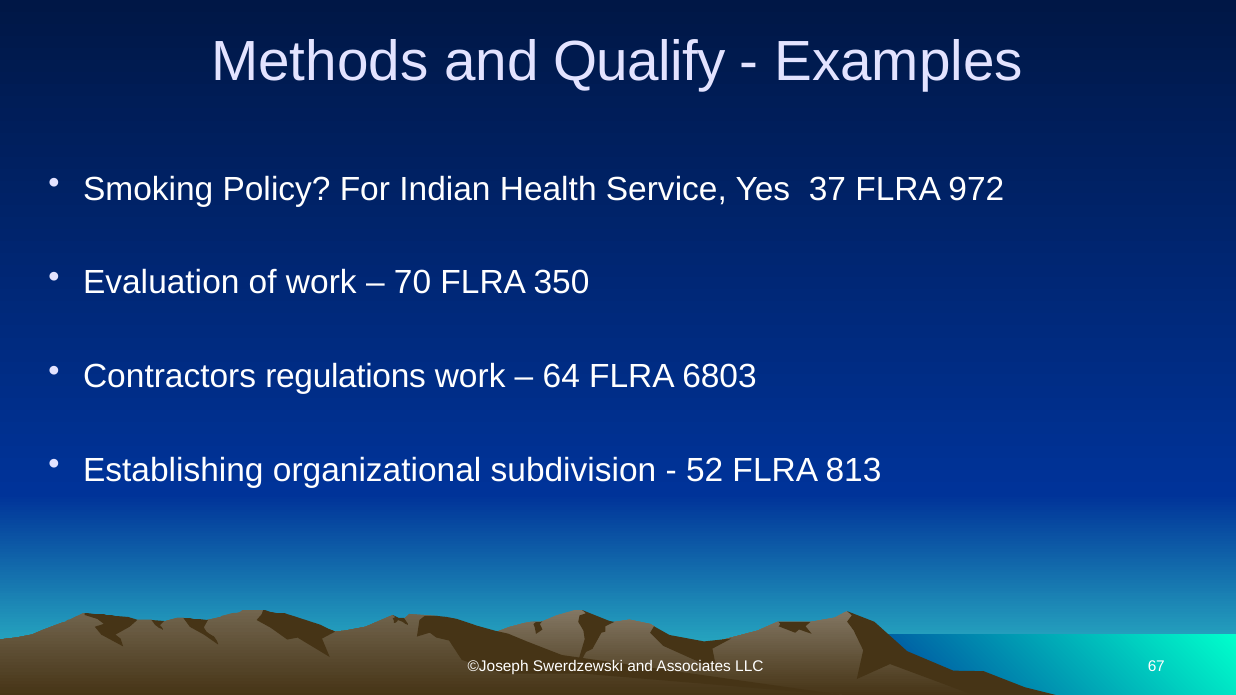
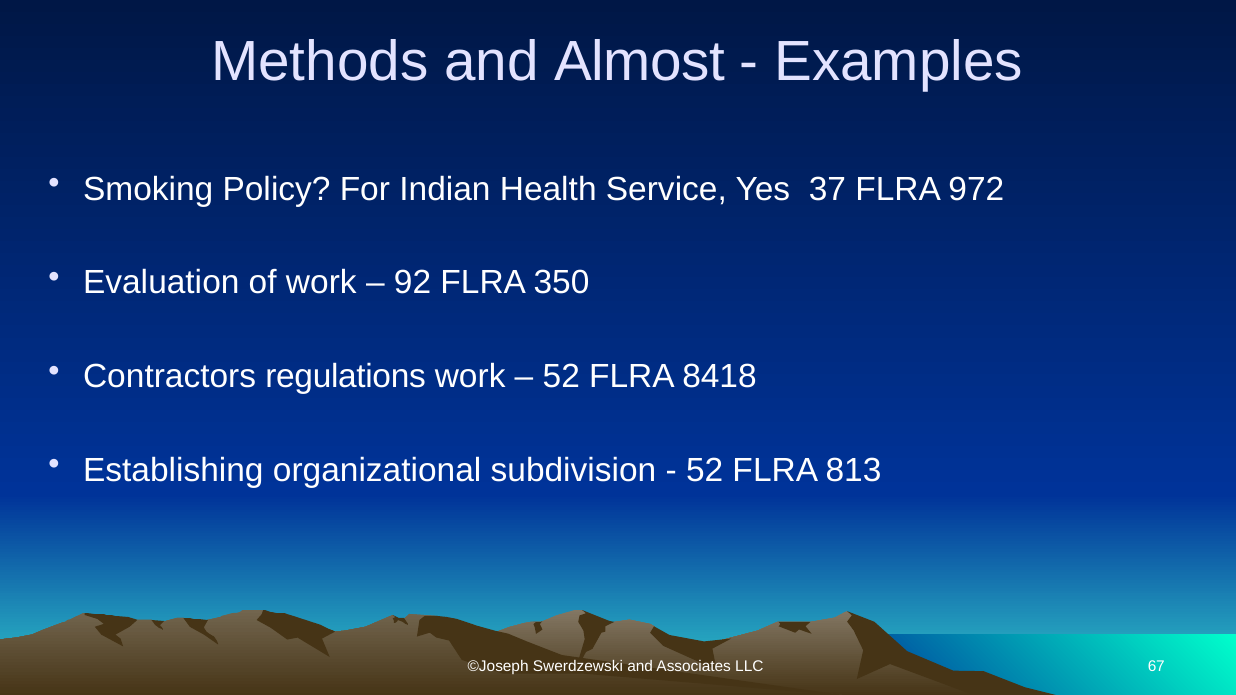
Qualify: Qualify -> Almost (639, 62)
70: 70 -> 92 (413, 283)
64: 64 -> 52 (561, 377)
6803: 6803 -> 8418 (719, 377)
